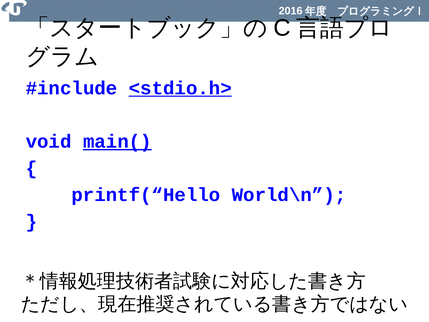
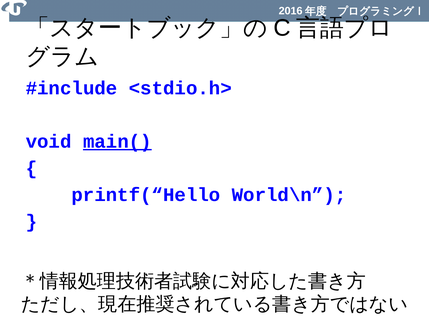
<stdio.h> underline: present -> none (180, 88)
